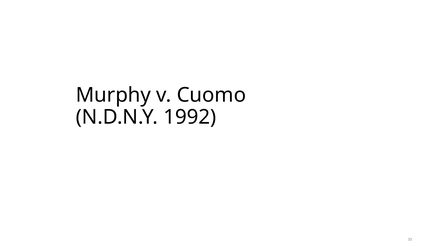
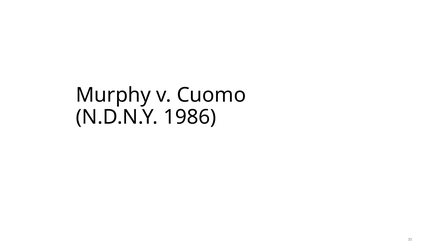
1992: 1992 -> 1986 (190, 117)
